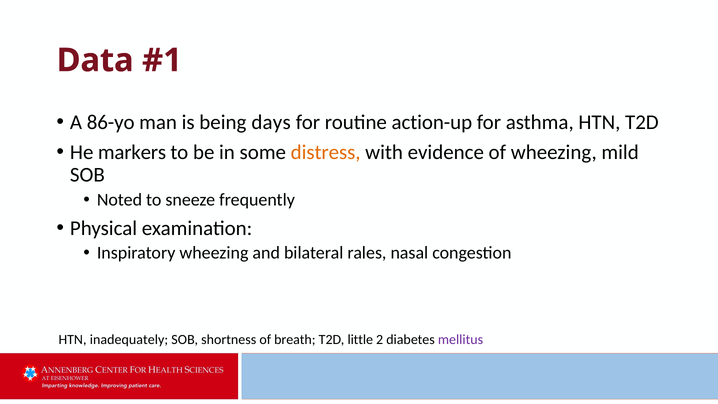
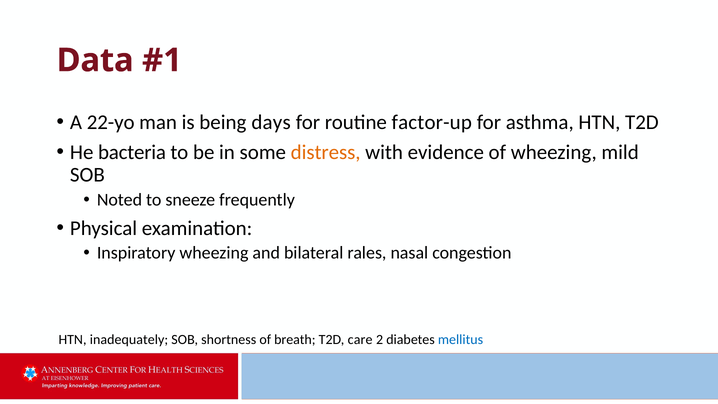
86-yo: 86-yo -> 22-yo (111, 122)
action-up: action-up -> factor-up (432, 122)
markers: markers -> bacteria (132, 152)
little: little -> care (360, 339)
mellitus colour: purple -> blue (461, 339)
